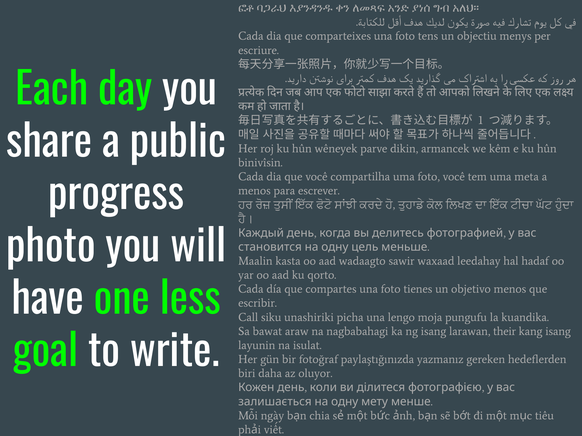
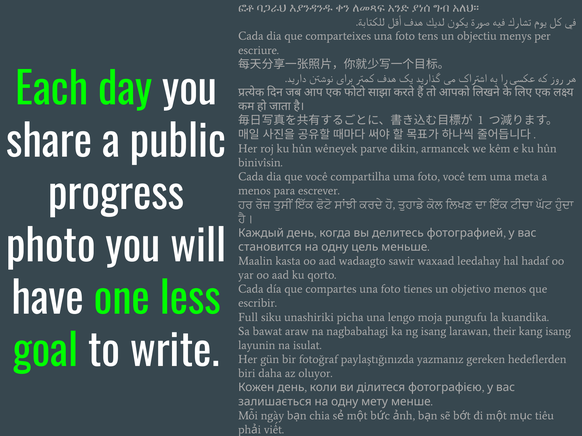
Call: Call -> Full (248, 318)
